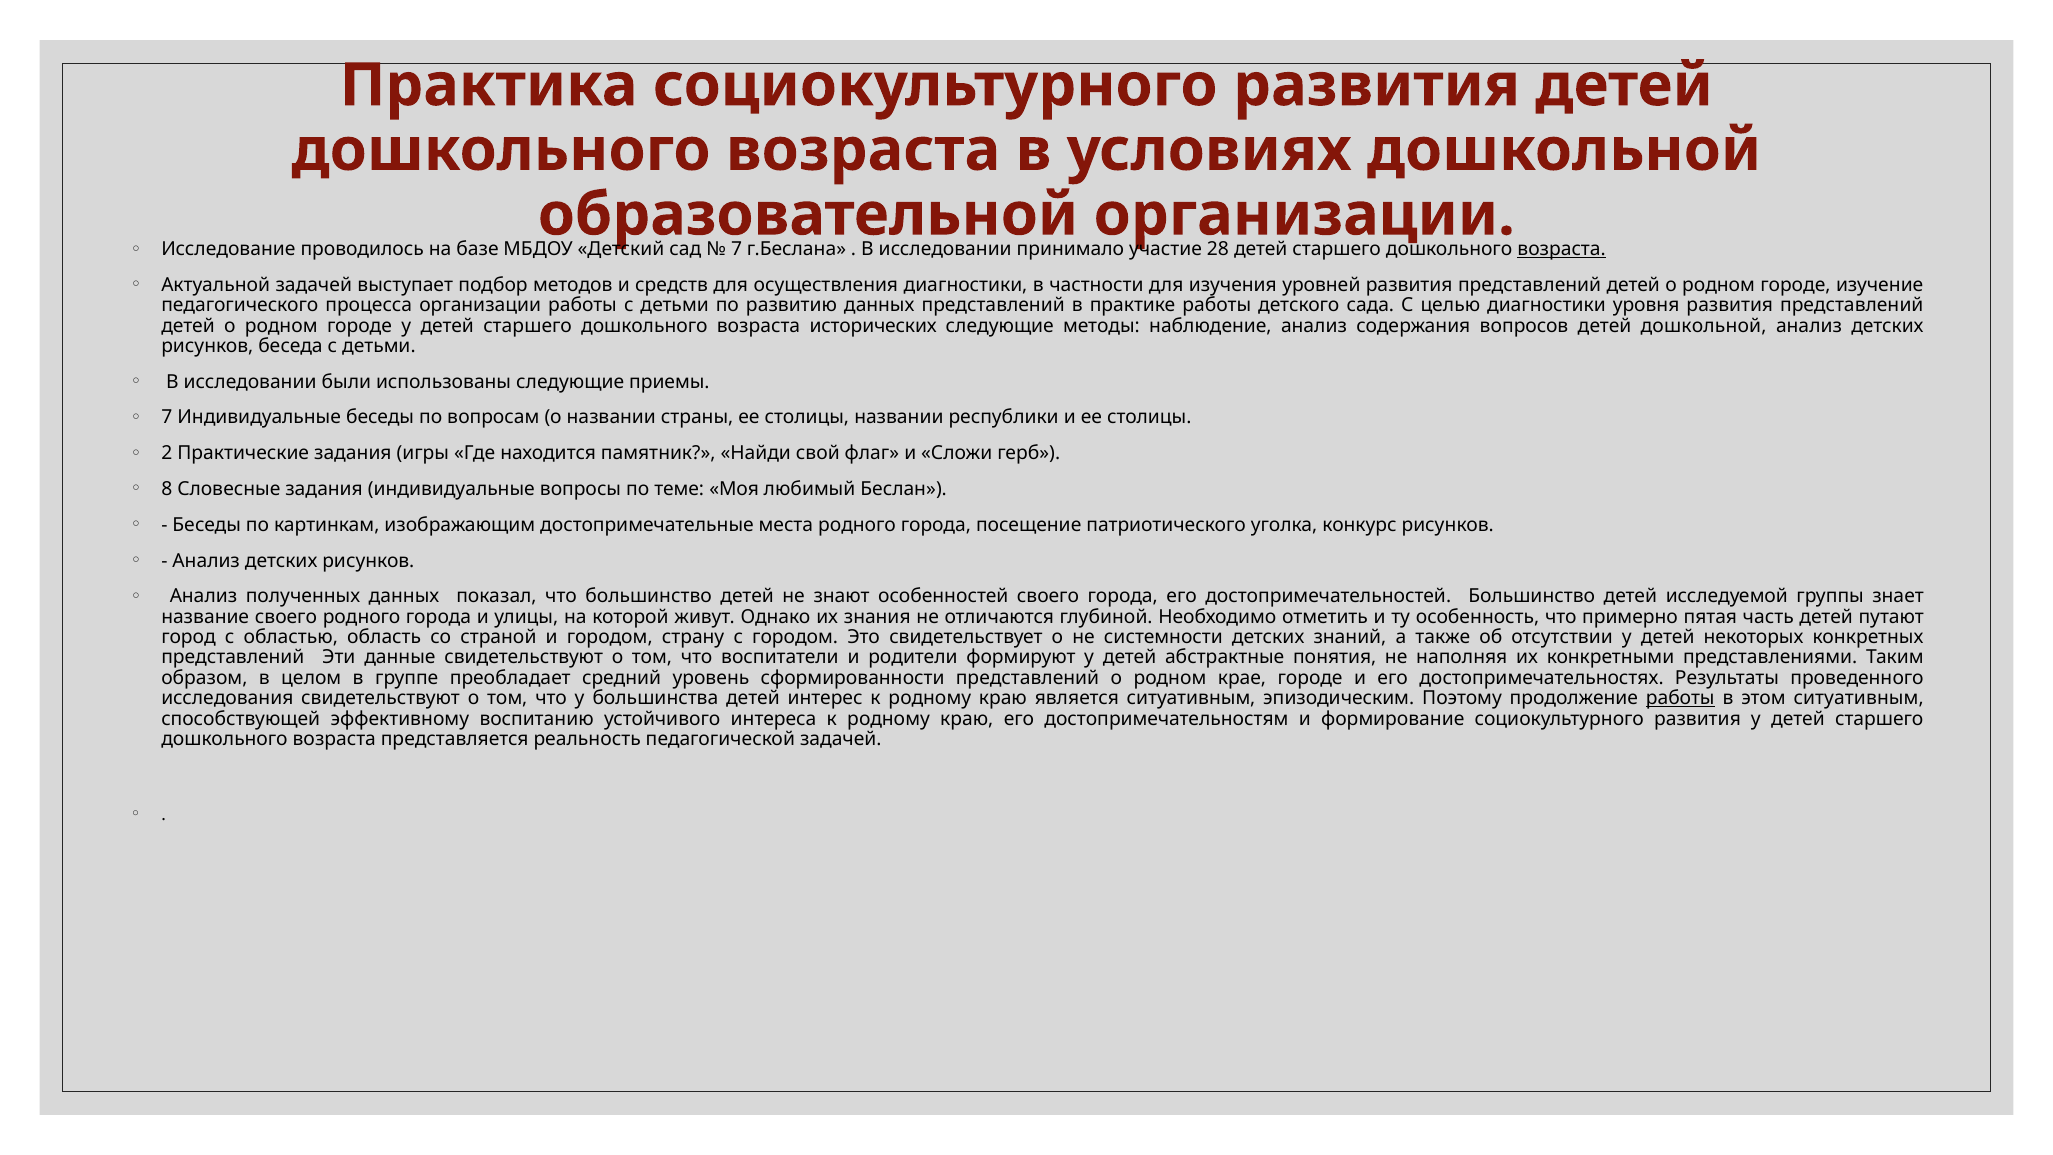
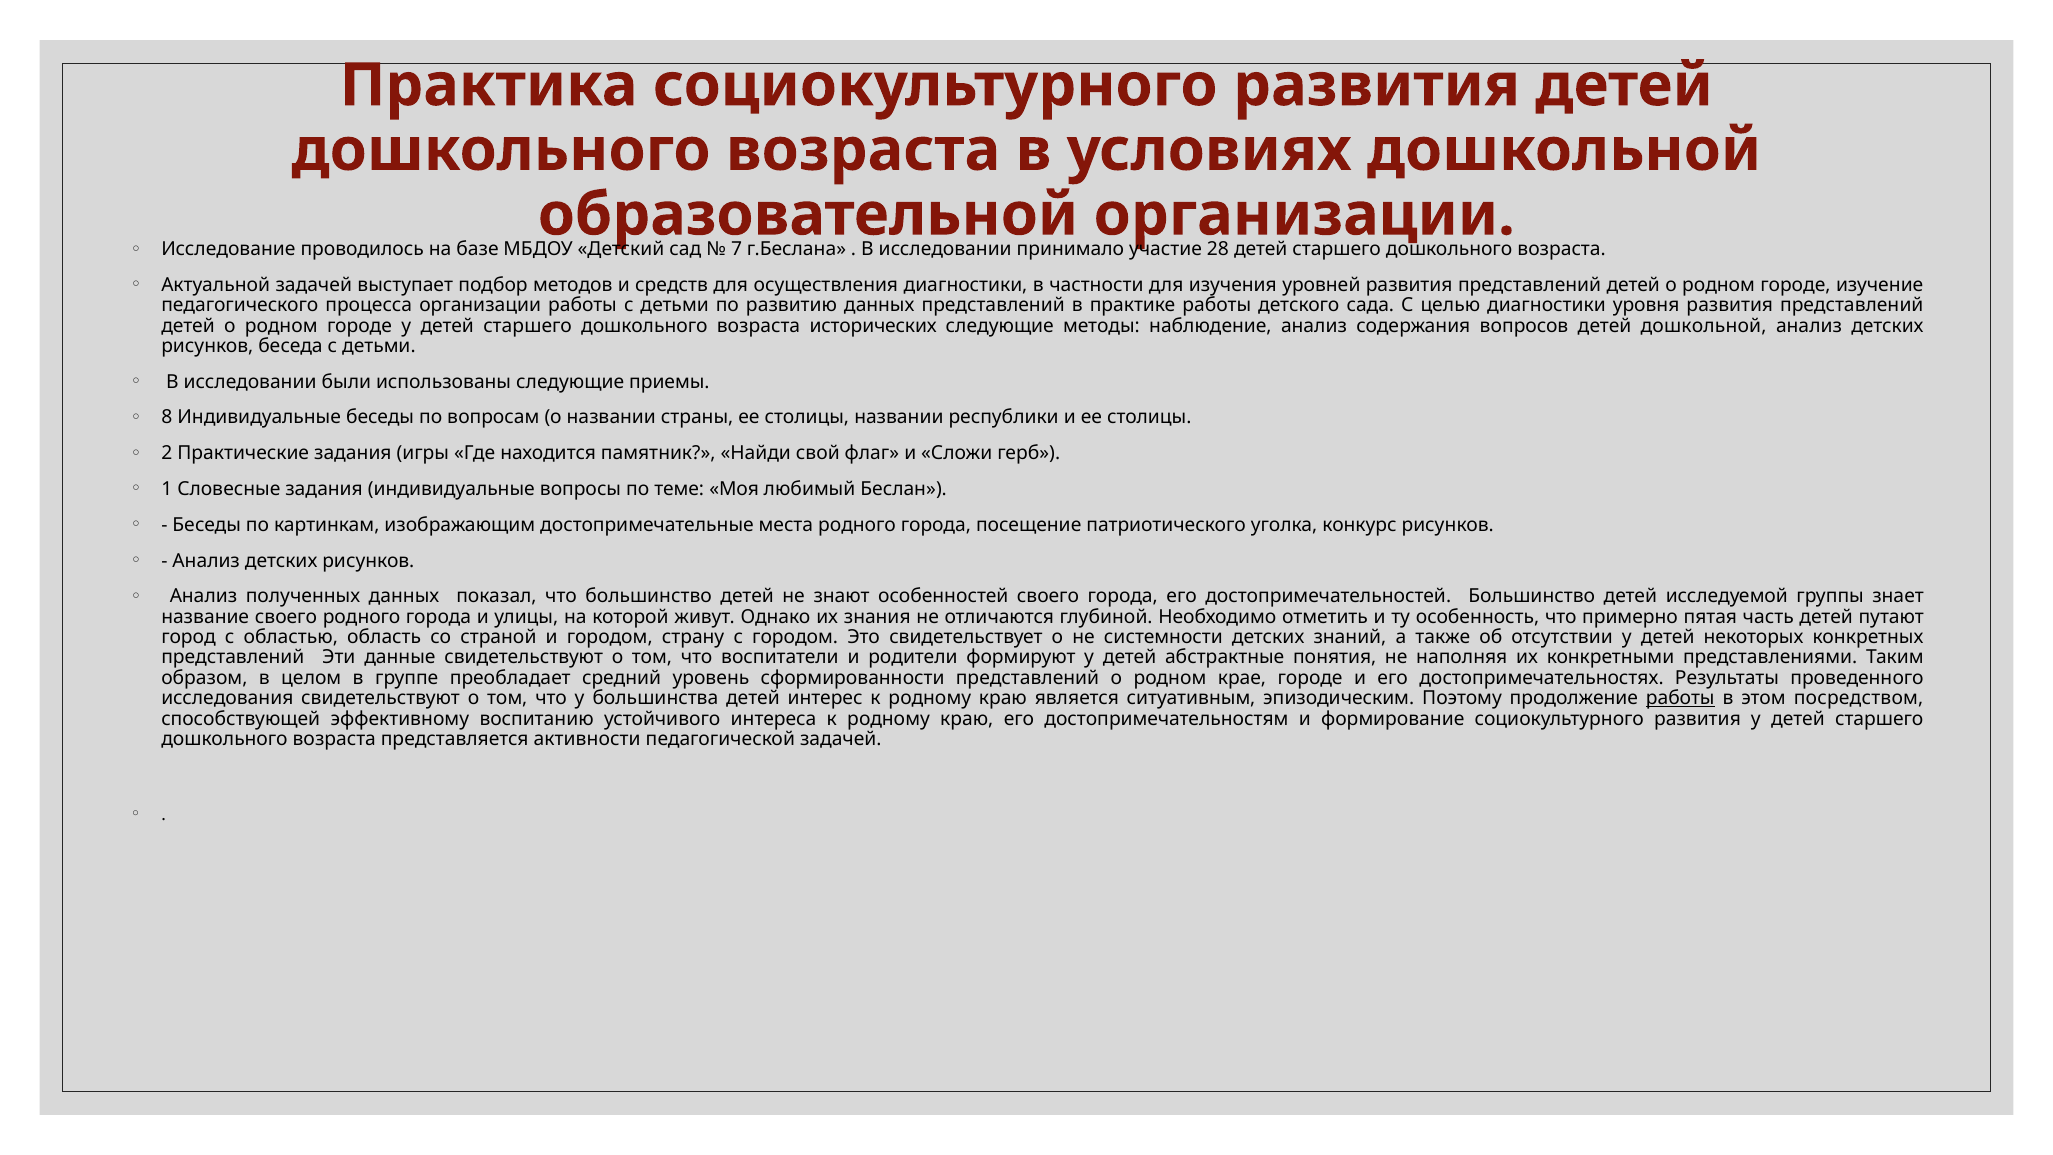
возраста underline: present -> none (1562, 249)
7: 7 -> 8 (167, 418)
8: 8 -> 1 (167, 489)
этом ситуативным: ситуативным -> посредством (1859, 698)
реальность: реальность -> активности (587, 739)
